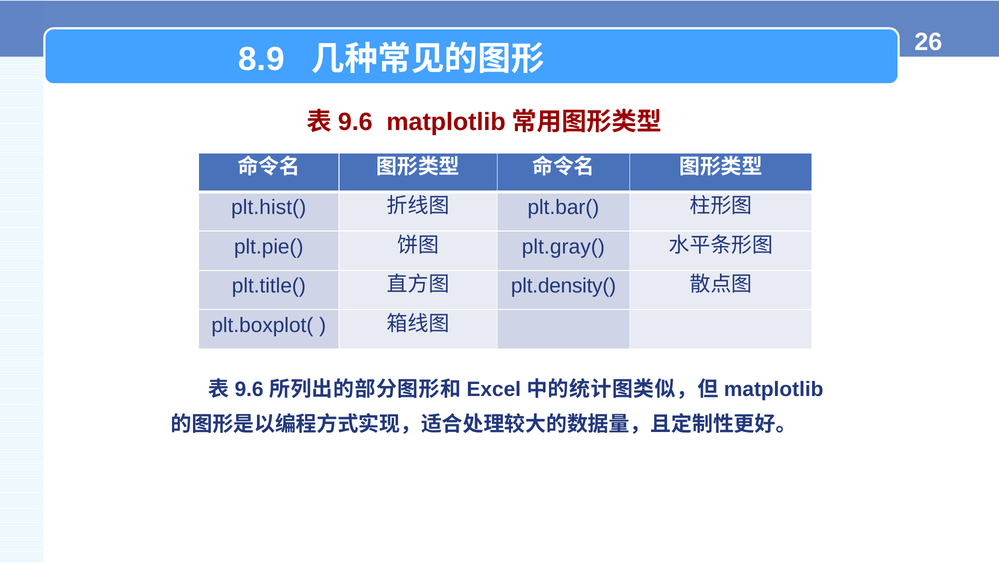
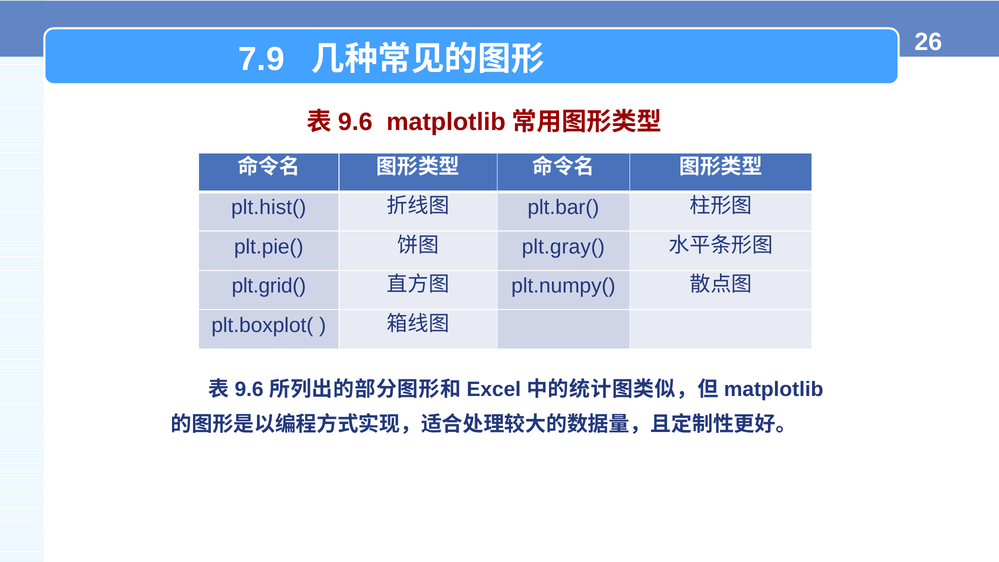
8.9: 8.9 -> 7.9 (262, 59)
plt.title(: plt.title( -> plt.grid( (269, 286)
plt.density(: plt.density( -> plt.numpy( (563, 286)
